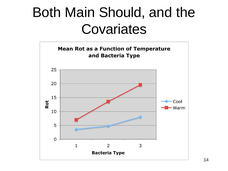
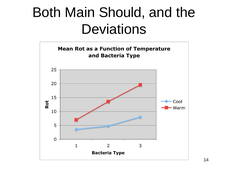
Covariates: Covariates -> Deviations (114, 29)
